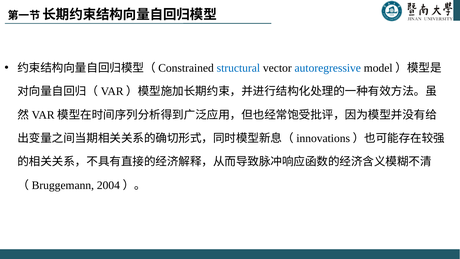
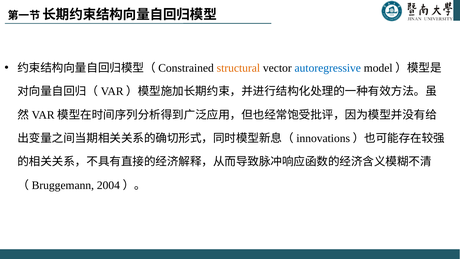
structural colour: blue -> orange (238, 68)
